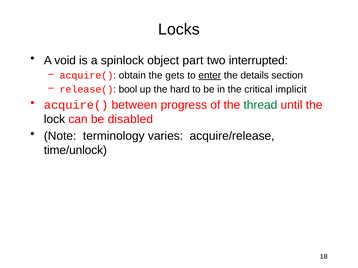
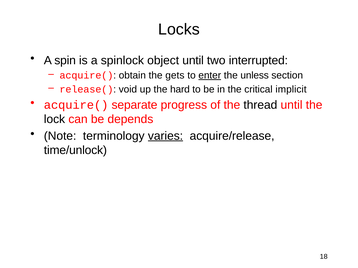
void: void -> spin (65, 61)
object part: part -> until (193, 61)
details: details -> unless (255, 75)
bool: bool -> void (128, 89)
between: between -> separate (134, 105)
thread colour: green -> black (260, 105)
disabled: disabled -> depends (130, 119)
varies underline: none -> present (165, 136)
